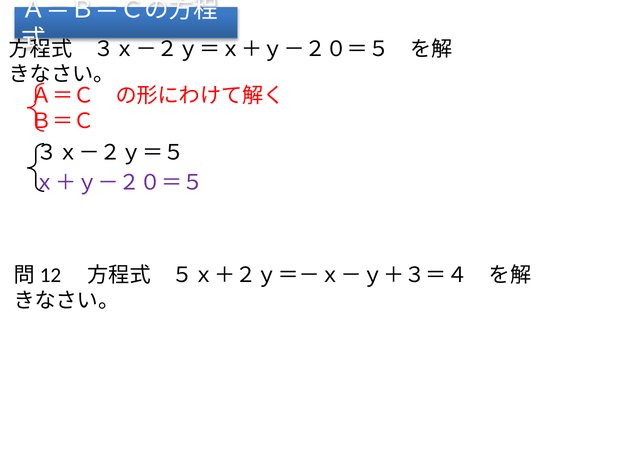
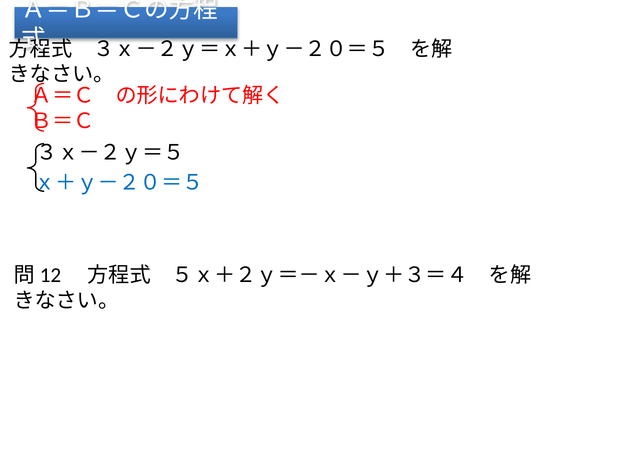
ｘ＋ｙ－２０＝５ colour: purple -> blue (119, 183)
